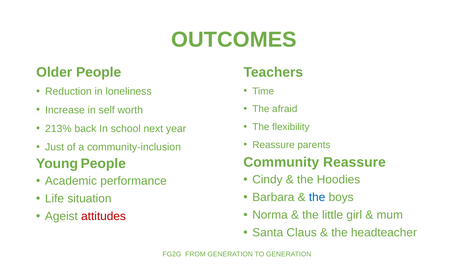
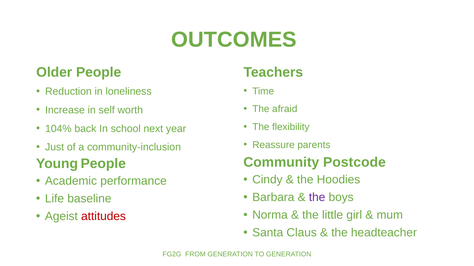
213%: 213% -> 104% (58, 129)
Community Reassure: Reassure -> Postcode (354, 163)
the colour: blue -> purple (317, 198)
situation: situation -> baseline (89, 199)
